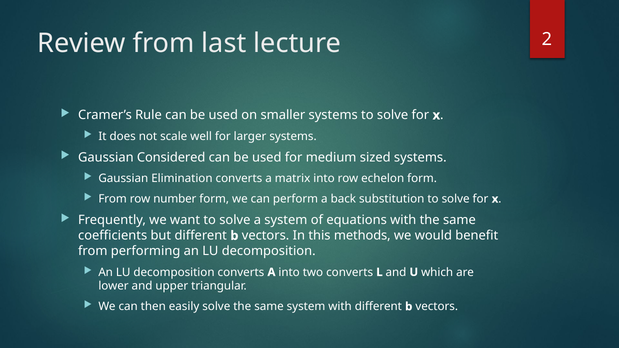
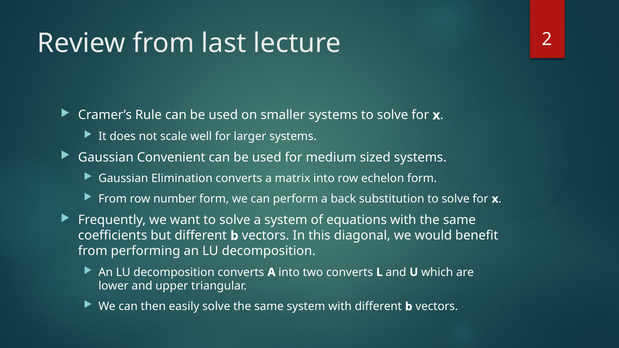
Considered: Considered -> Convenient (171, 158)
methods: methods -> diagonal (362, 236)
